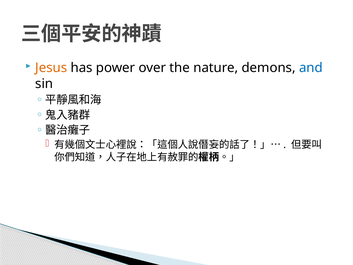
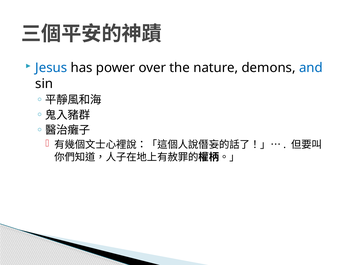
Jesus colour: orange -> blue (51, 68)
